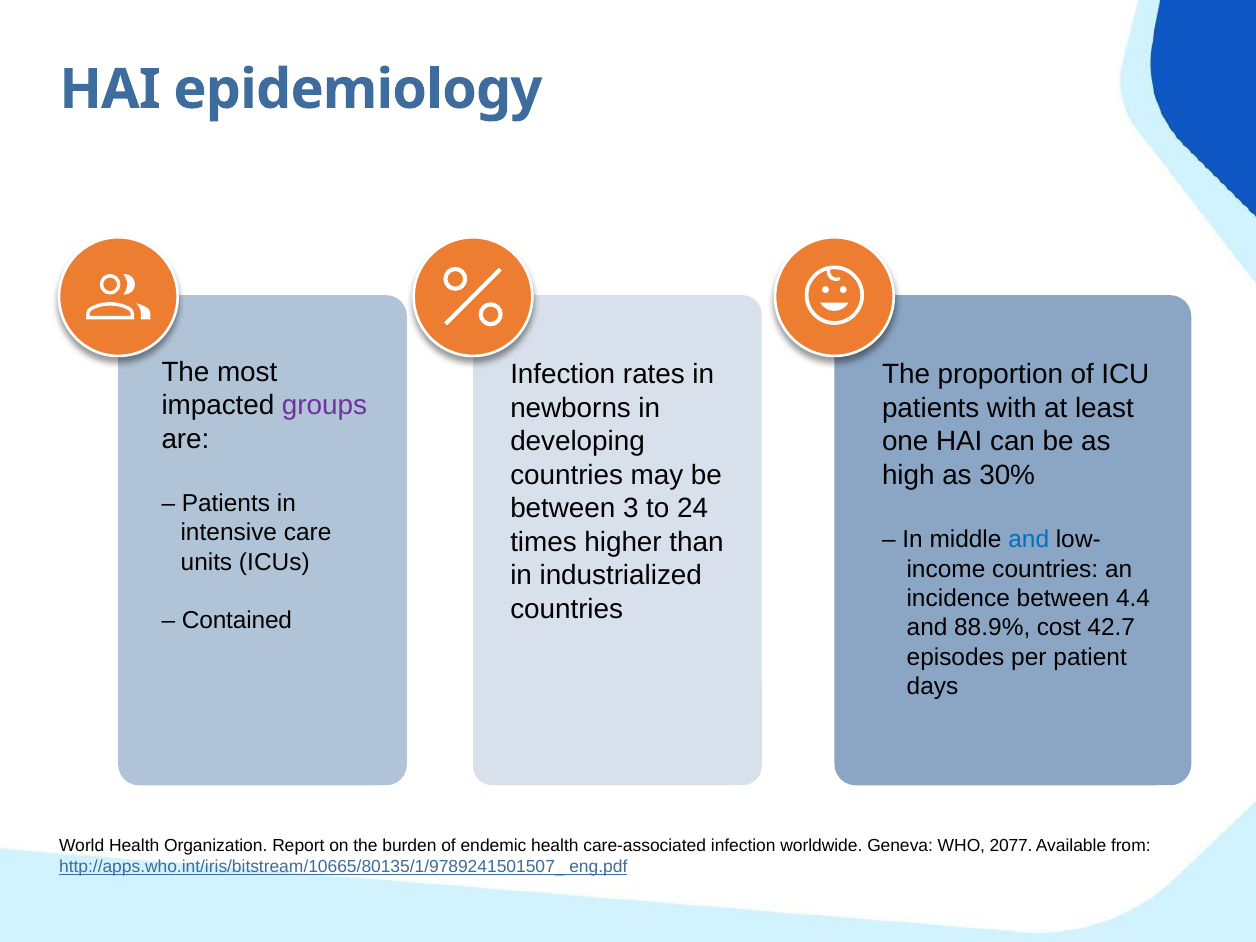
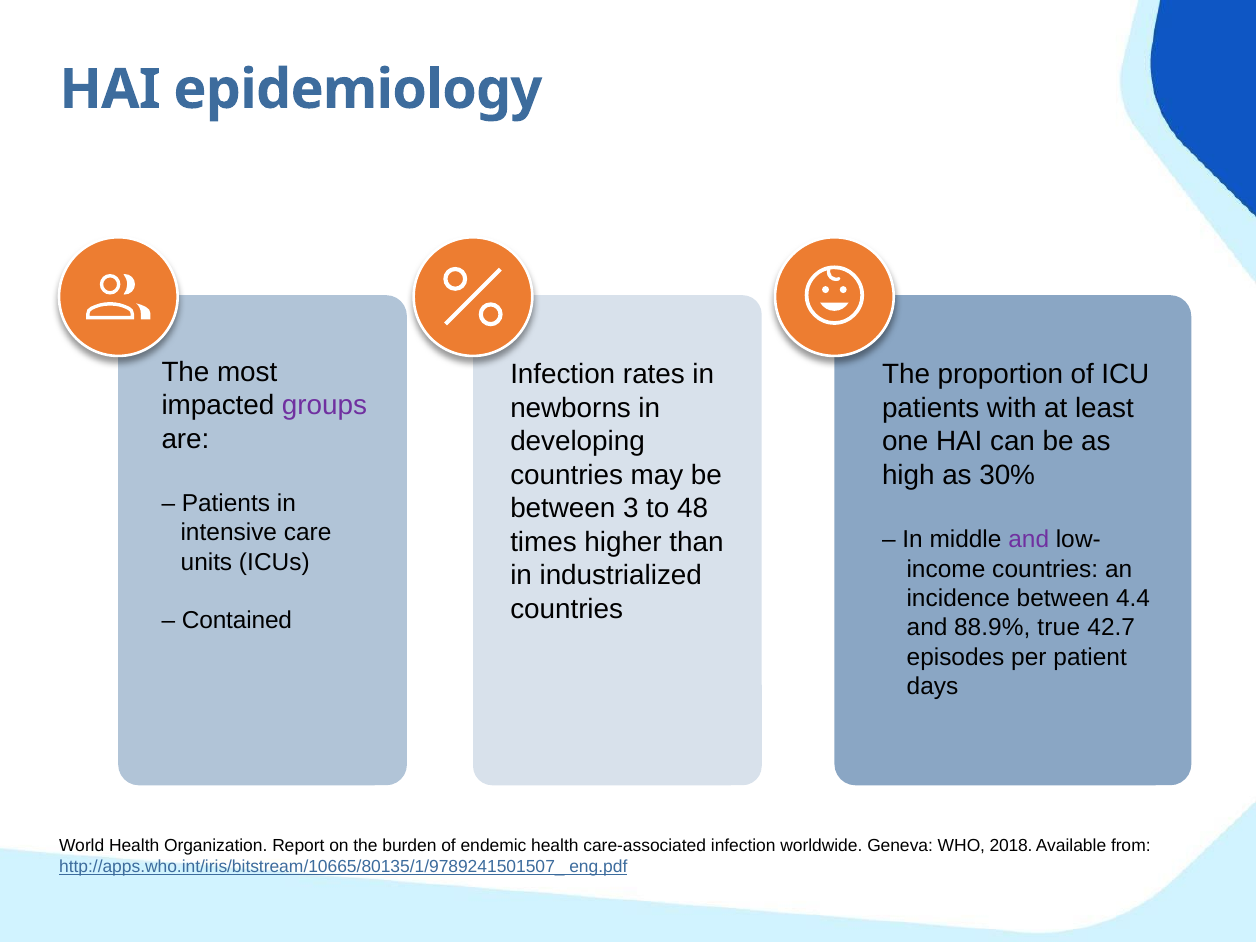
24: 24 -> 48 (693, 509)
and colour: blue -> purple (1029, 540)
cost: cost -> true (1059, 628)
2077: 2077 -> 2018 (1011, 846)
